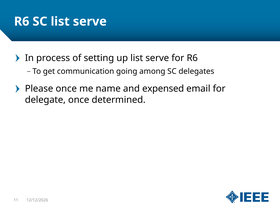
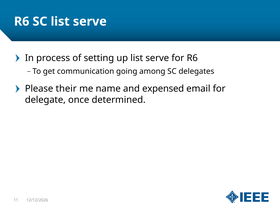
Please once: once -> their (66, 89)
